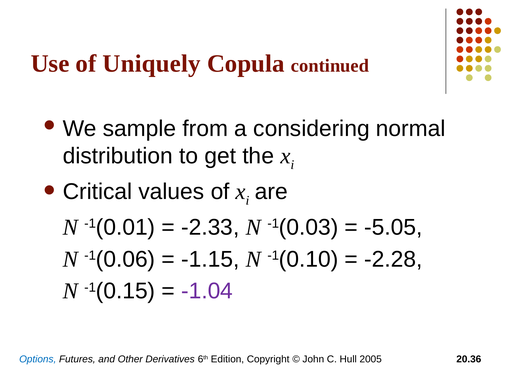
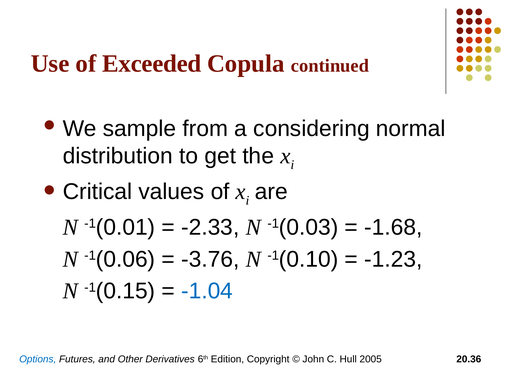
Uniquely: Uniquely -> Exceeded (152, 64)
-5.05: -5.05 -> -1.68 (393, 227)
-1.15: -1.15 -> -3.76 (210, 259)
-2.28: -2.28 -> -1.23 (393, 259)
-1.04 colour: purple -> blue (207, 291)
